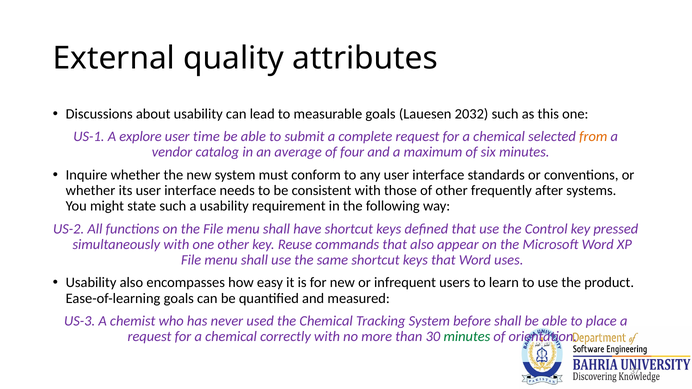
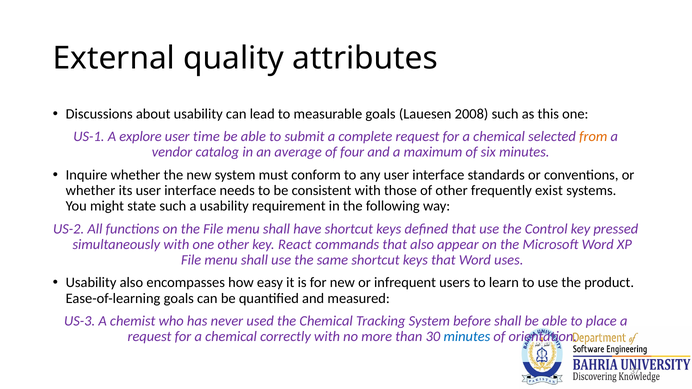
2032: 2032 -> 2008 (472, 114)
after: after -> exist (549, 191)
Reuse: Reuse -> React (295, 245)
minutes colour: green -> blue (467, 337)
